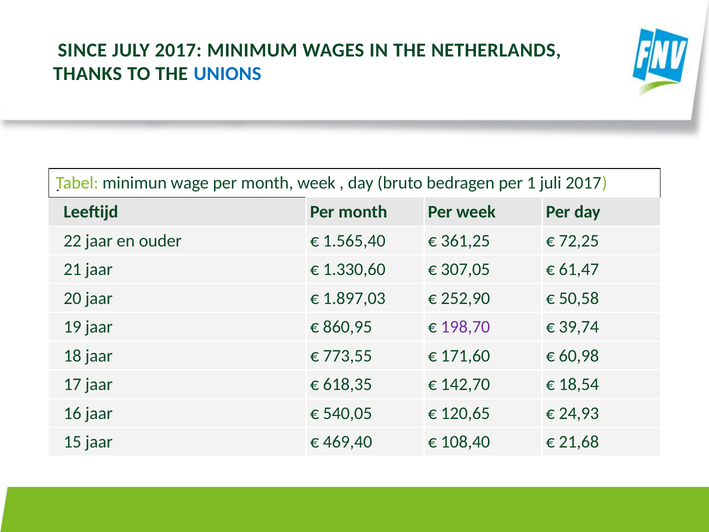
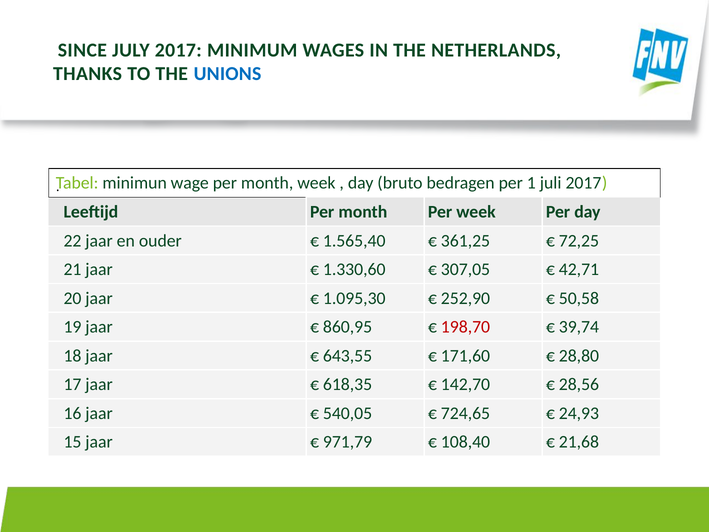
61,47: 61,47 -> 42,71 (579, 269)
1.897,03: 1.897,03 -> 1.095,30 (354, 298)
198,70 colour: purple -> red (465, 327)
773,55: 773,55 -> 643,55 (348, 356)
60,98: 60,98 -> 28,80 (579, 356)
18,54: 18,54 -> 28,56 (579, 384)
120,65: 120,65 -> 724,65 (465, 413)
469,40: 469,40 -> 971,79 (348, 442)
